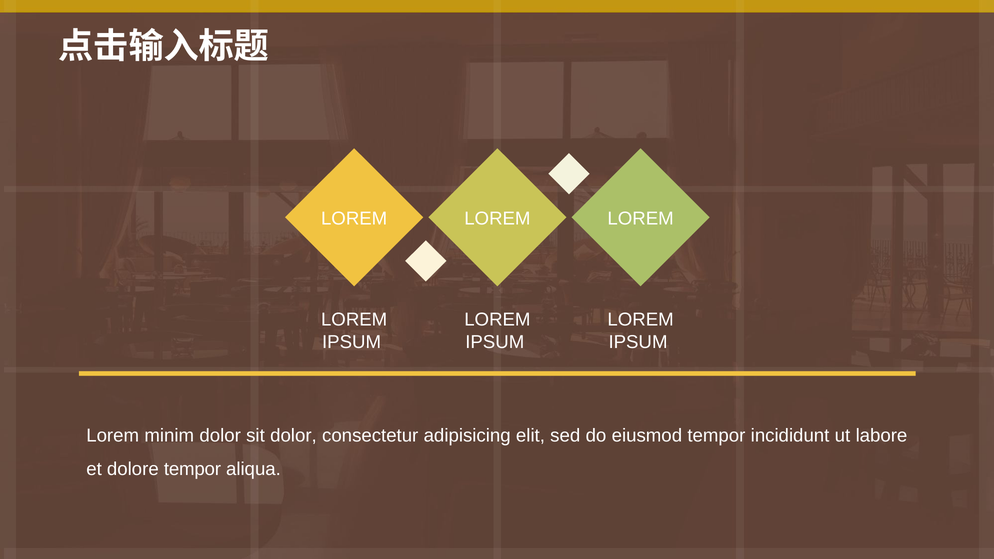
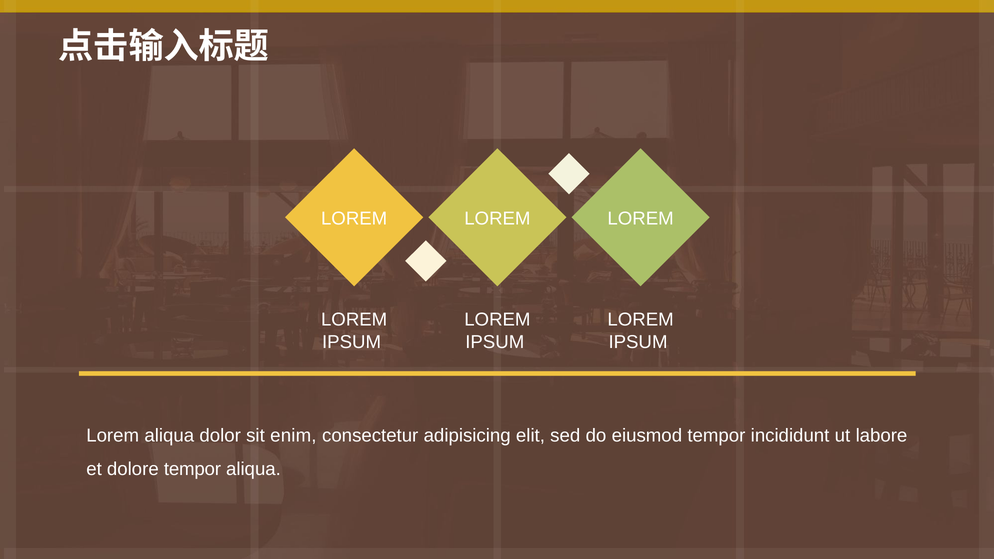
Lorem minim: minim -> aliqua (169, 436)
sit dolor: dolor -> enim (293, 436)
